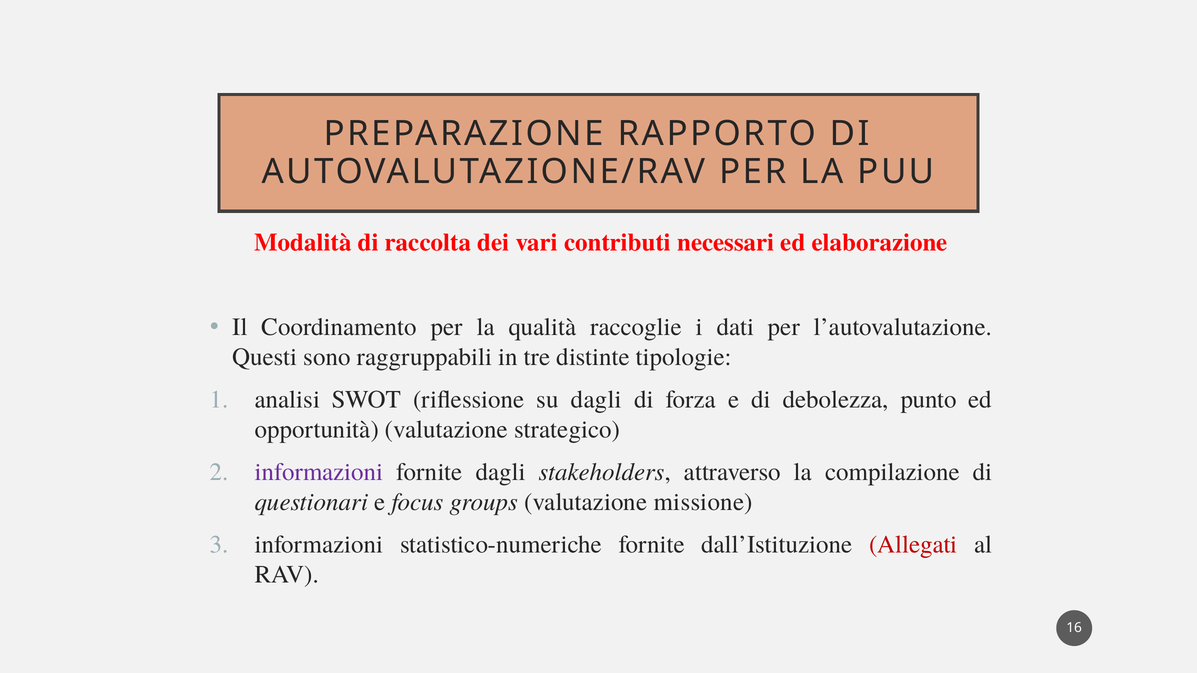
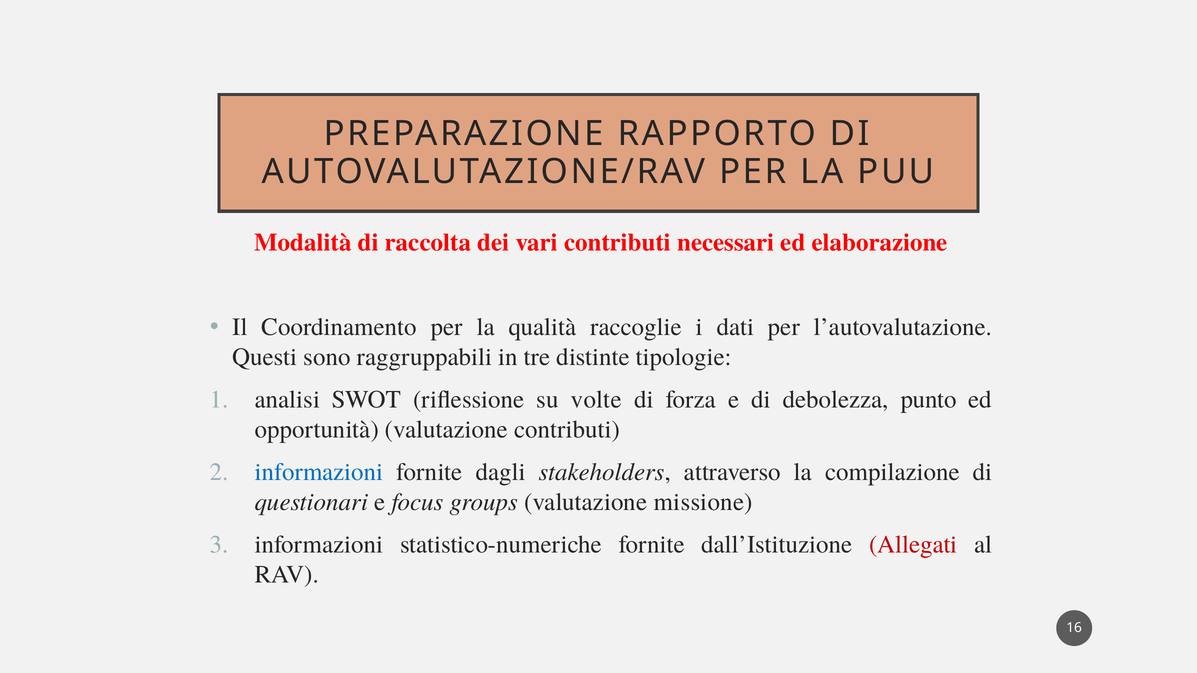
su dagli: dagli -> volte (596, 400)
valutazione strategico: strategico -> contributi (567, 430)
informazioni colour: purple -> blue (319, 472)
